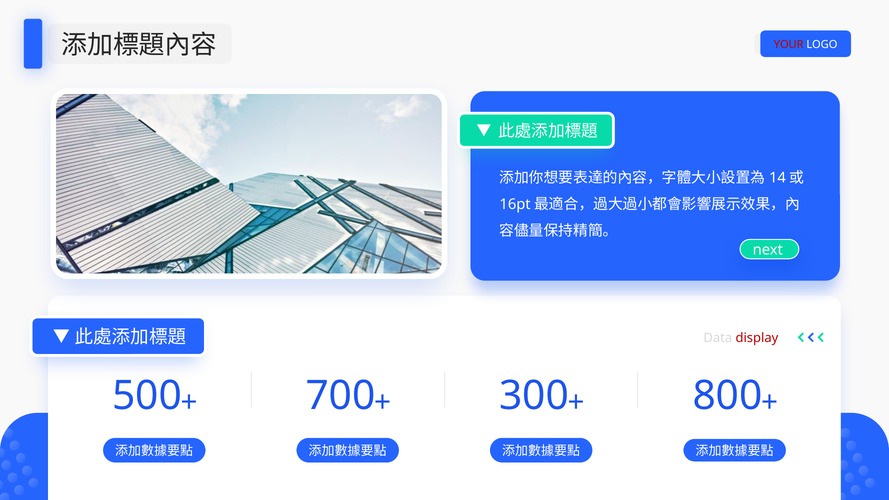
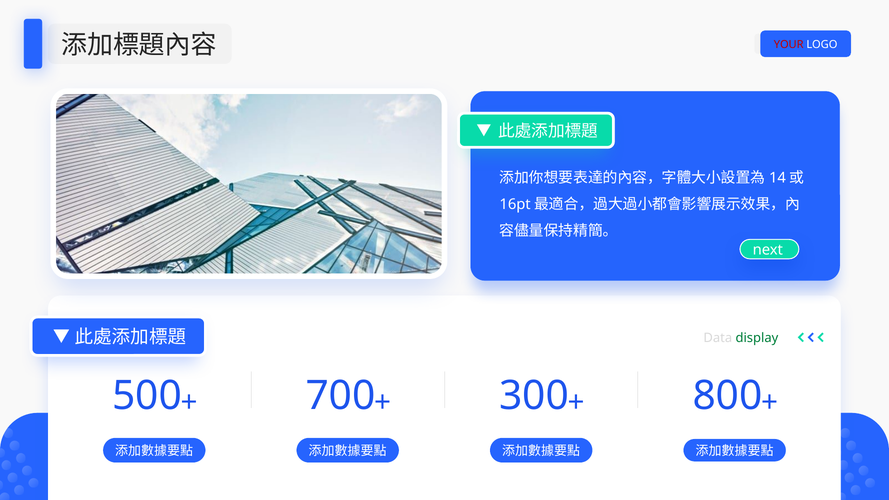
display colour: red -> green (757, 338)
